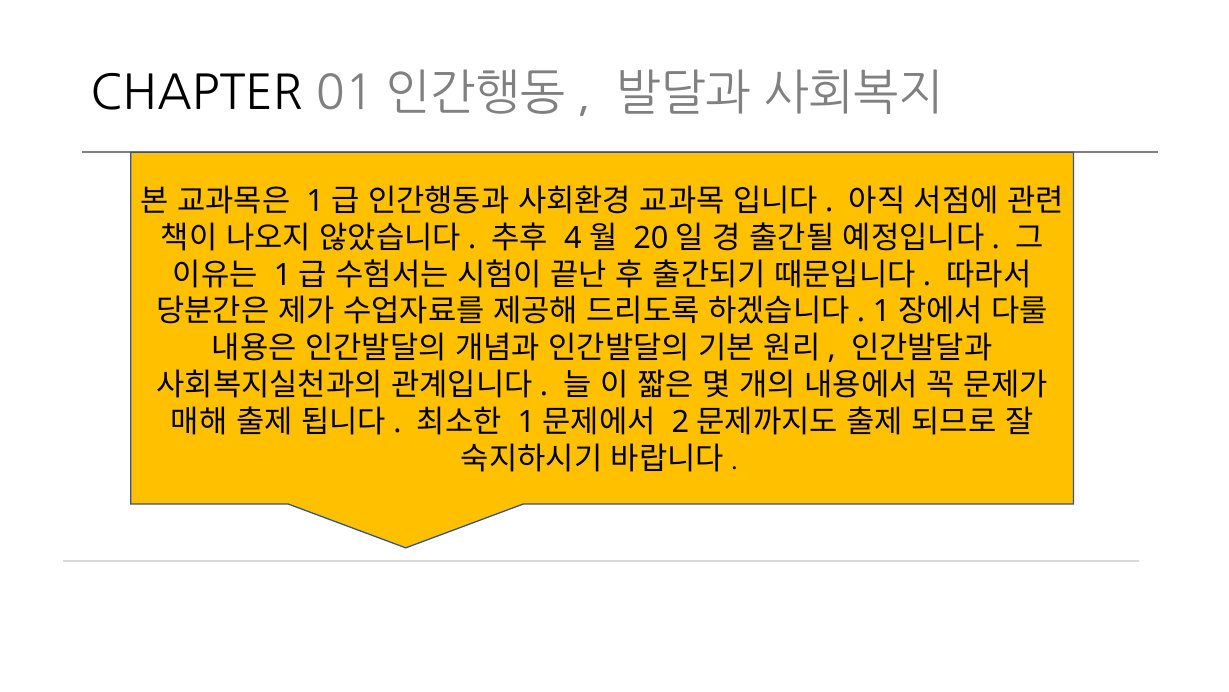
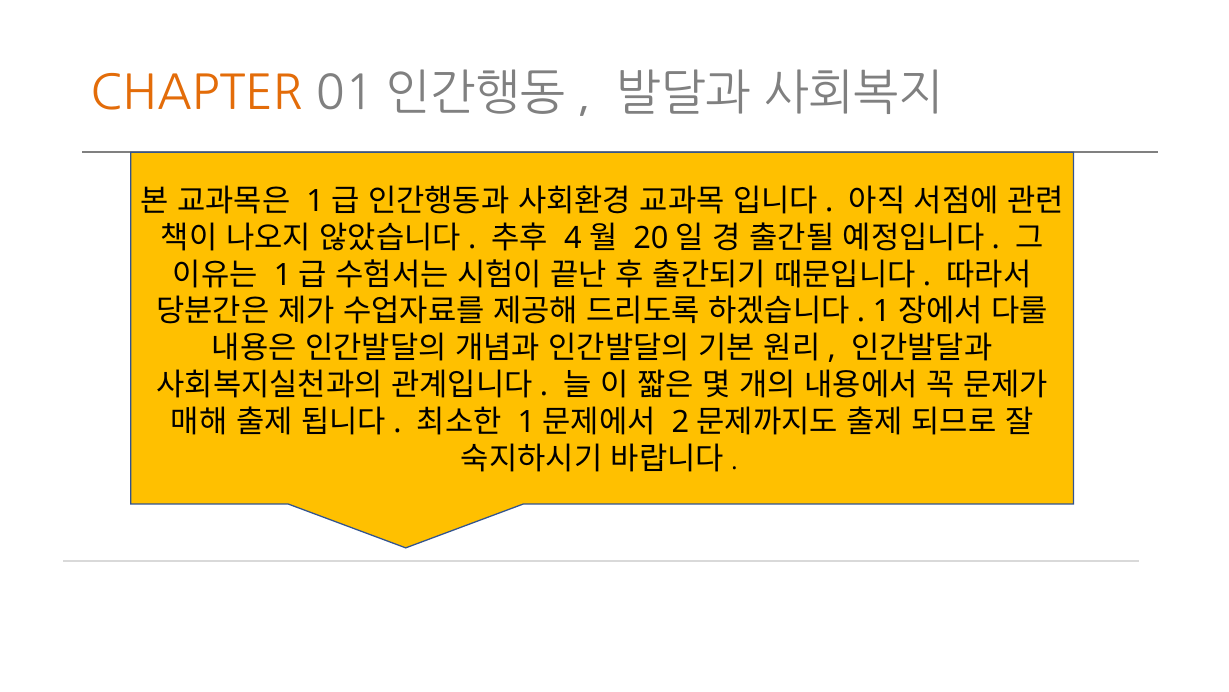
CHAPTER colour: black -> orange (197, 94)
